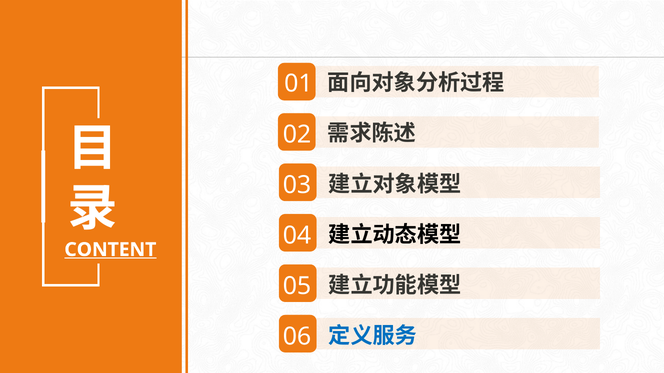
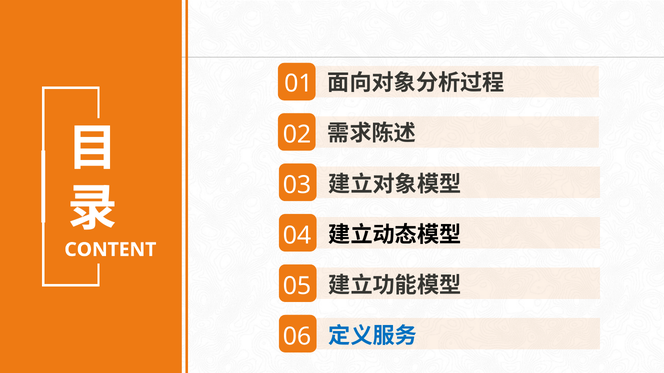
CONTENT underline: present -> none (110, 250)
